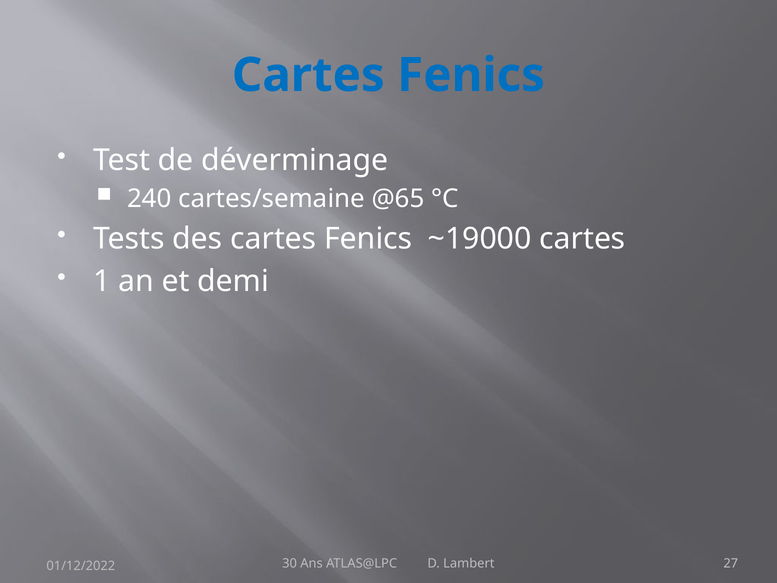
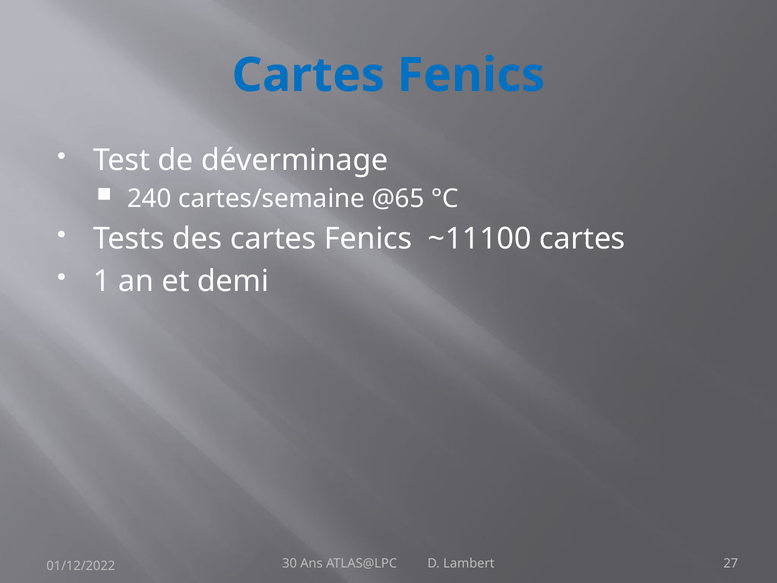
~19000: ~19000 -> ~11100 (480, 239)
